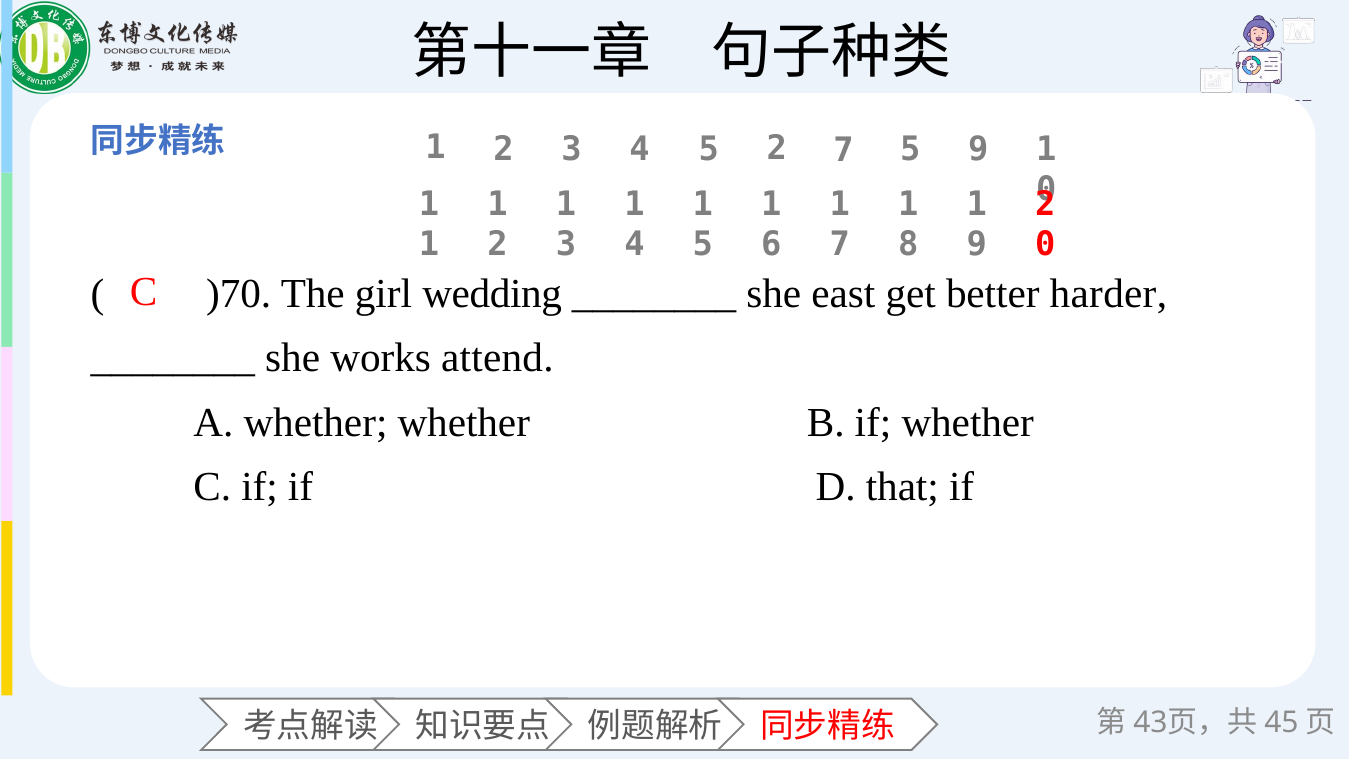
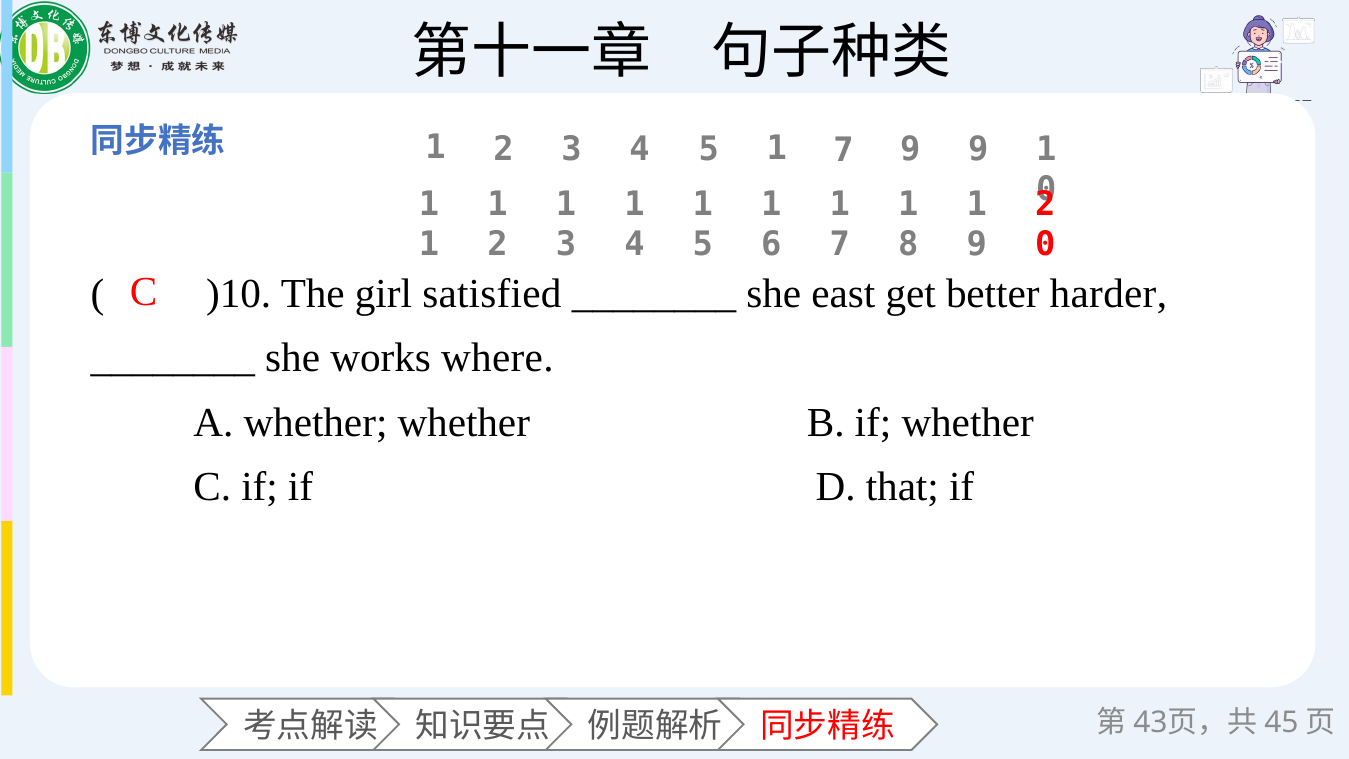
4 5 2: 2 -> 1 (777, 149)
7 5: 5 -> 9 (910, 149)
)70: )70 -> )10 (239, 294)
wedding: wedding -> satisfied (492, 294)
attend: attend -> where (497, 358)
